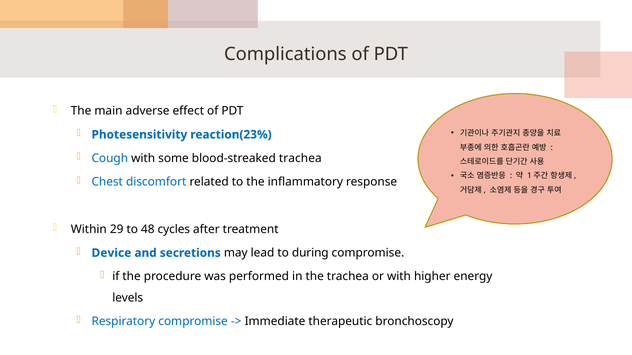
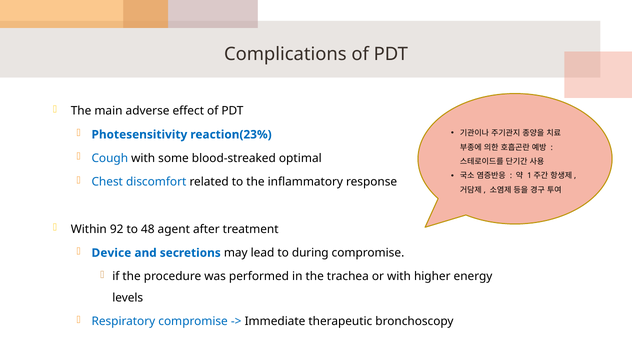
blood-streaked trachea: trachea -> optimal (300, 158)
29: 29 -> 92 (117, 230)
cycles: cycles -> agent (174, 230)
